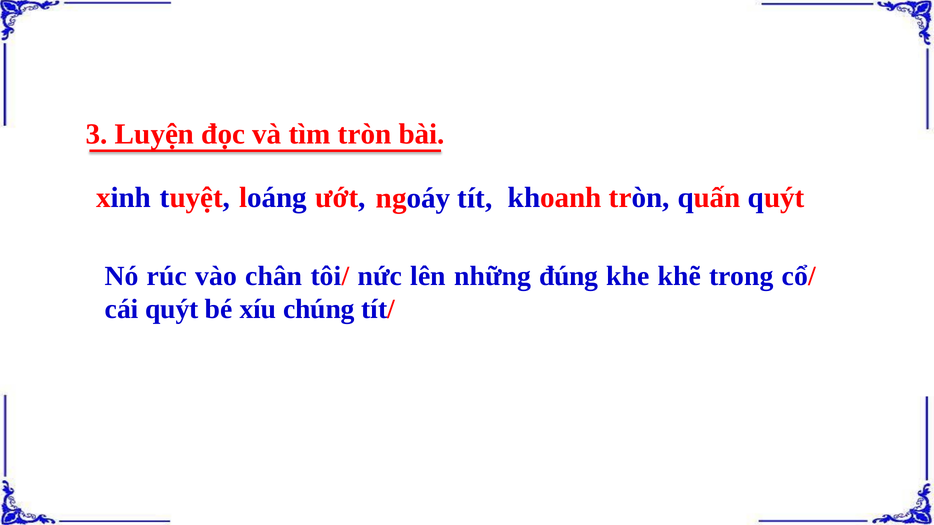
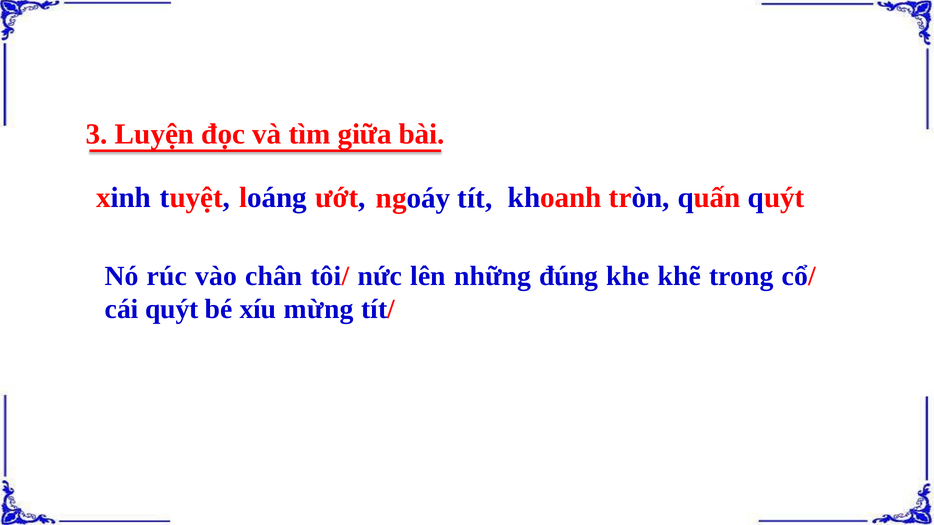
tìm tròn: tròn -> giữa (365, 134)
chúng: chúng -> mừng (319, 309)
